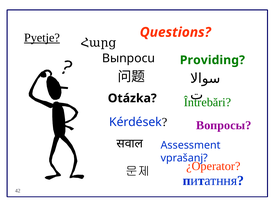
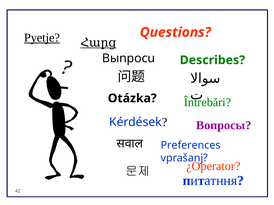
Հարց underline: none -> present (98, 43)
Providing: Providing -> Describes (212, 60)
Assessment: Assessment -> Preferences (191, 146)
